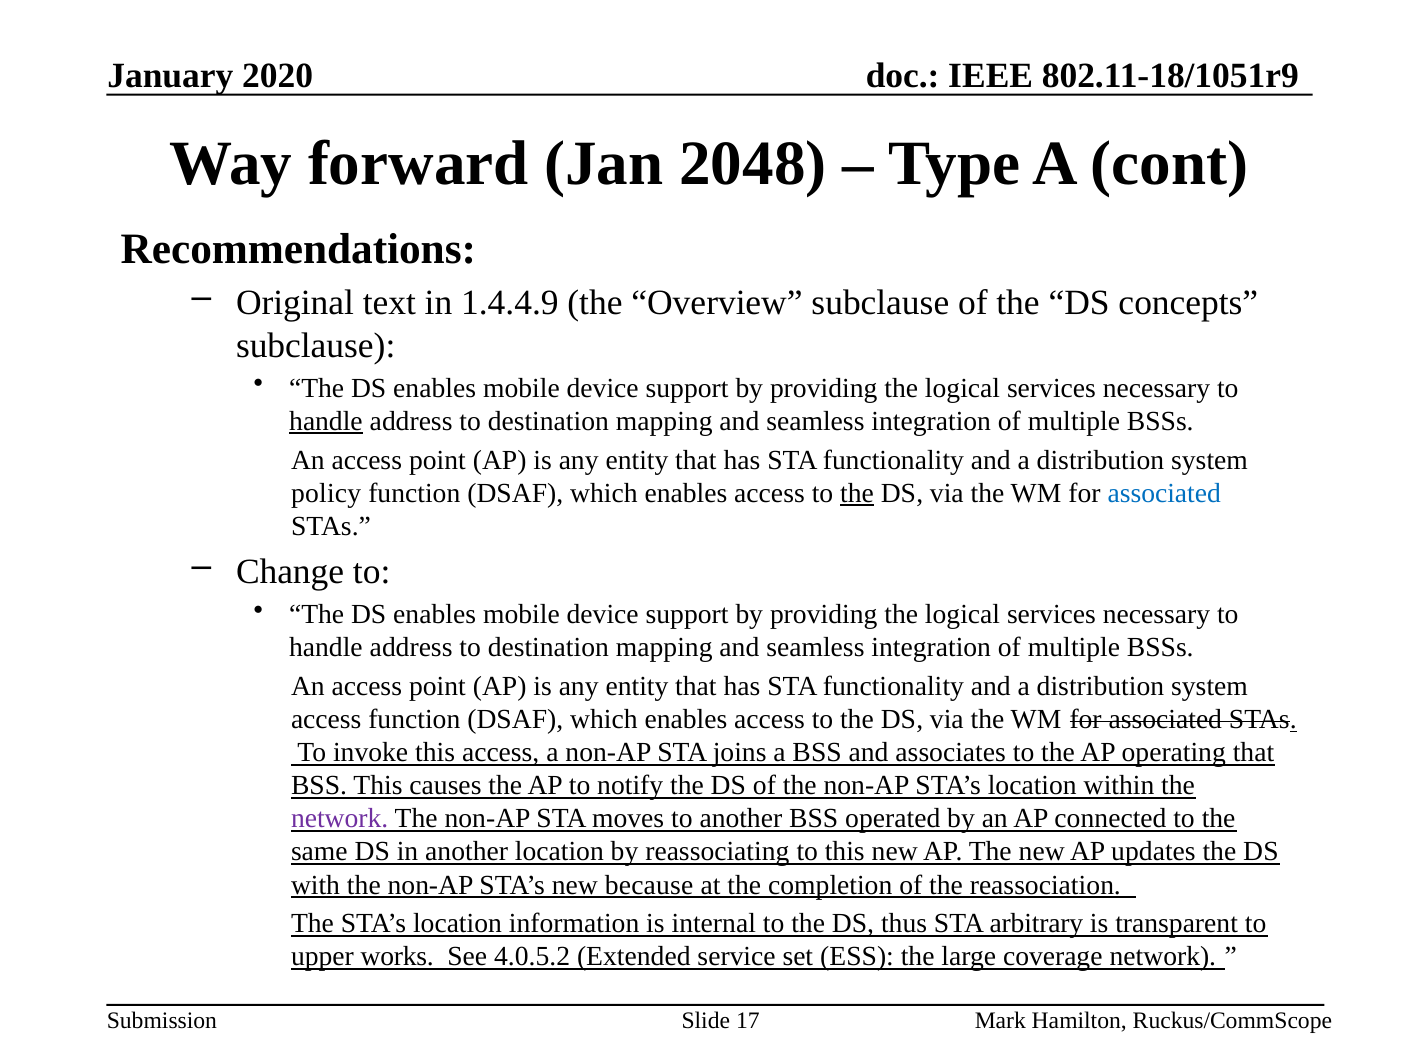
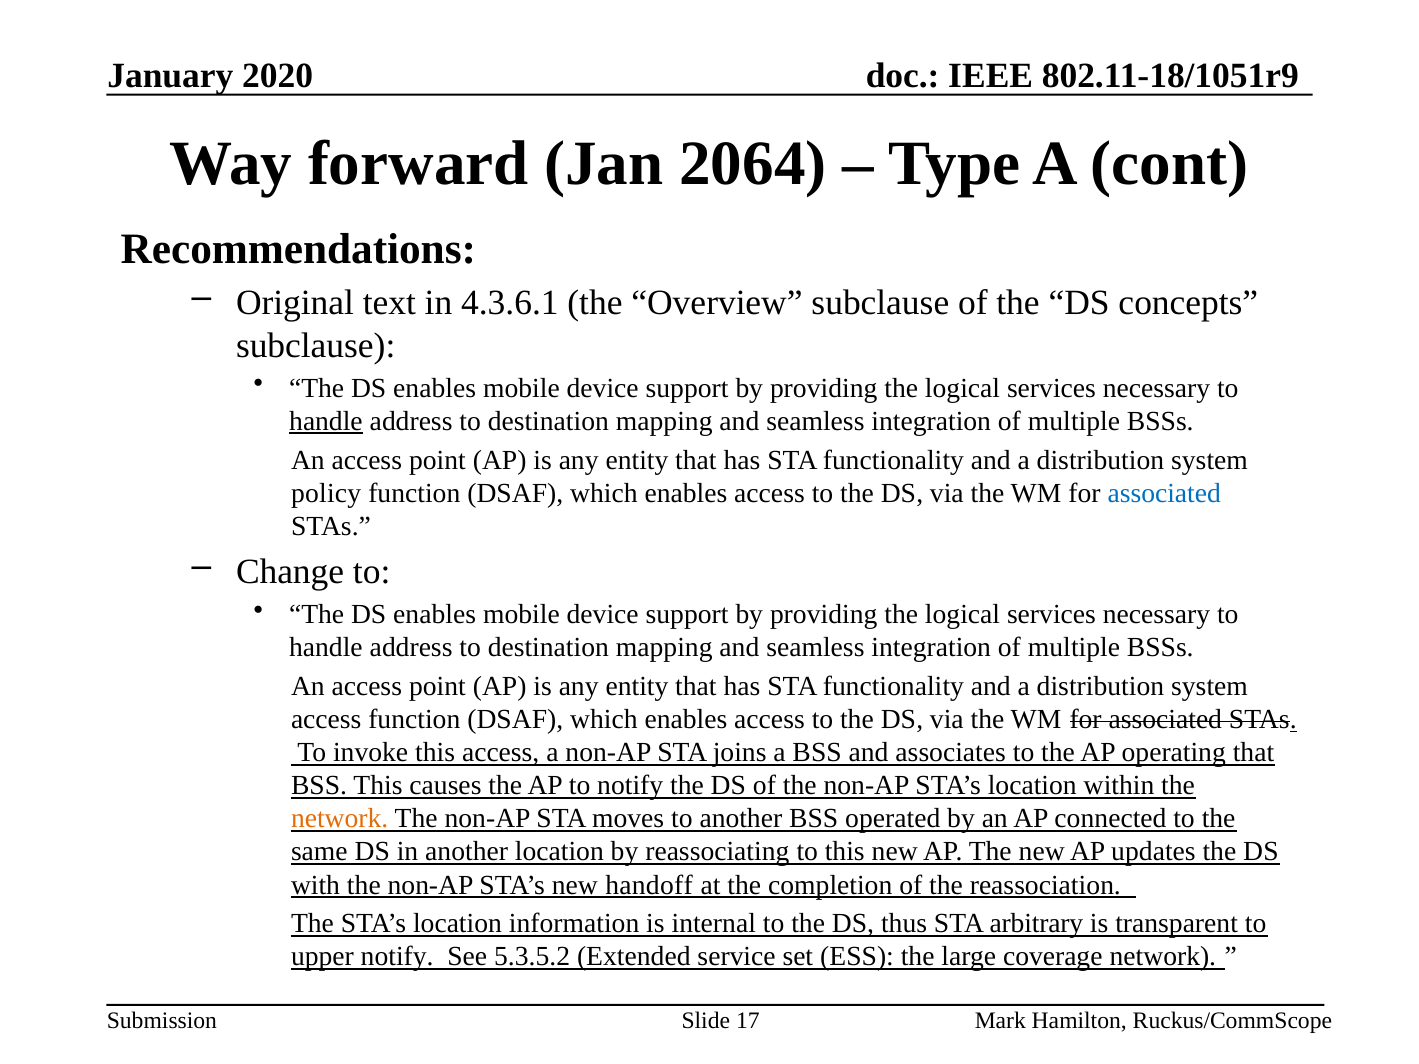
2048: 2048 -> 2064 (753, 164)
1.4.4.9: 1.4.4.9 -> 4.3.6.1 (510, 303)
the underline: present -> none (857, 493)
network colour: purple -> orange (340, 819)
because: because -> handoff (649, 885)
upper works: works -> notify (397, 957)
4.0.5.2: 4.0.5.2 -> 5.3.5.2 (532, 957)
